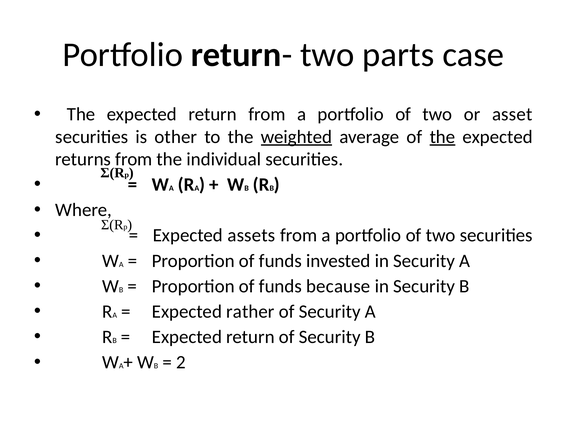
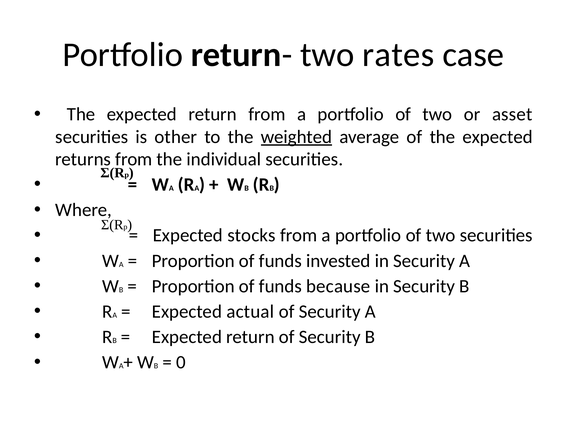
parts: parts -> rates (398, 55)
the underline: present -> none (442, 137)
assets: assets -> stocks (251, 236)
rather: rather -> actual (250, 312)
2: 2 -> 0 (181, 363)
